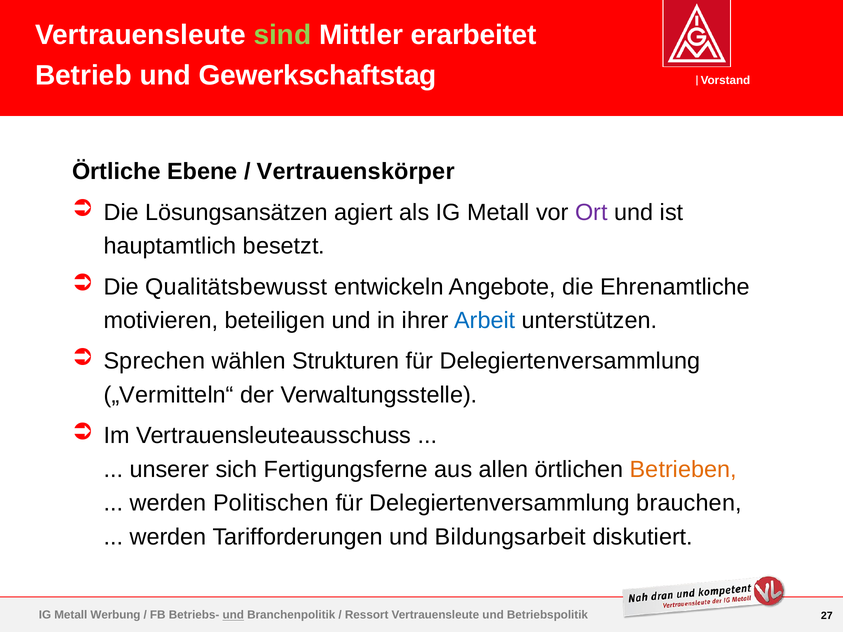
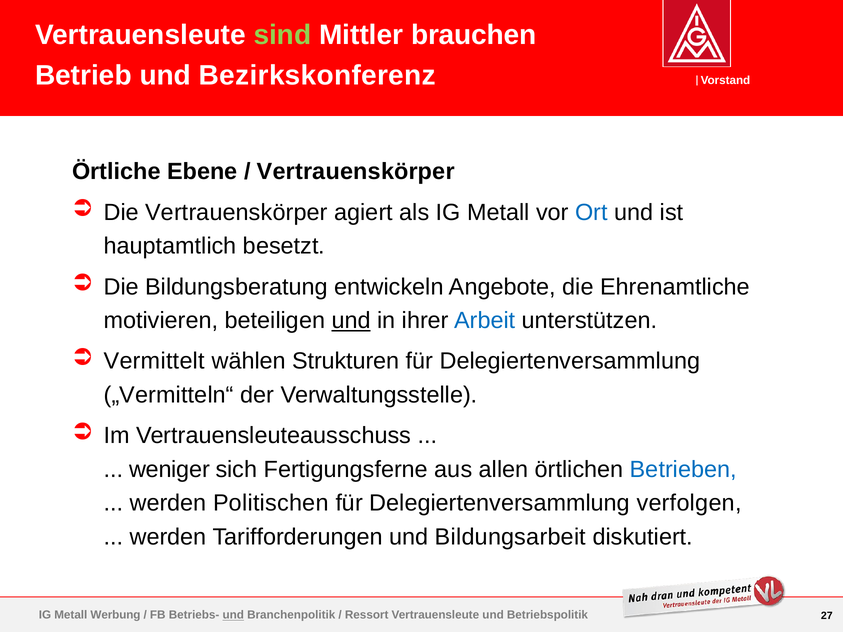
erarbeitet: erarbeitet -> brauchen (474, 35)
Gewerkschaftstag: Gewerkschaftstag -> Bezirkskonferenz (317, 76)
Die Lösungsansätzen: Lösungsansätzen -> Vertrauenskörper (236, 212)
Ort colour: purple -> blue (591, 212)
Qualitätsbewusst: Qualitätsbewusst -> Bildungsberatung (236, 287)
und underline: none -> present (351, 321)
Sprechen: Sprechen -> Vermittelt (154, 361)
unserer: unserer -> weniger (169, 470)
Betrieben colour: orange -> blue (683, 470)
brauchen: brauchen -> verfolgen (689, 503)
